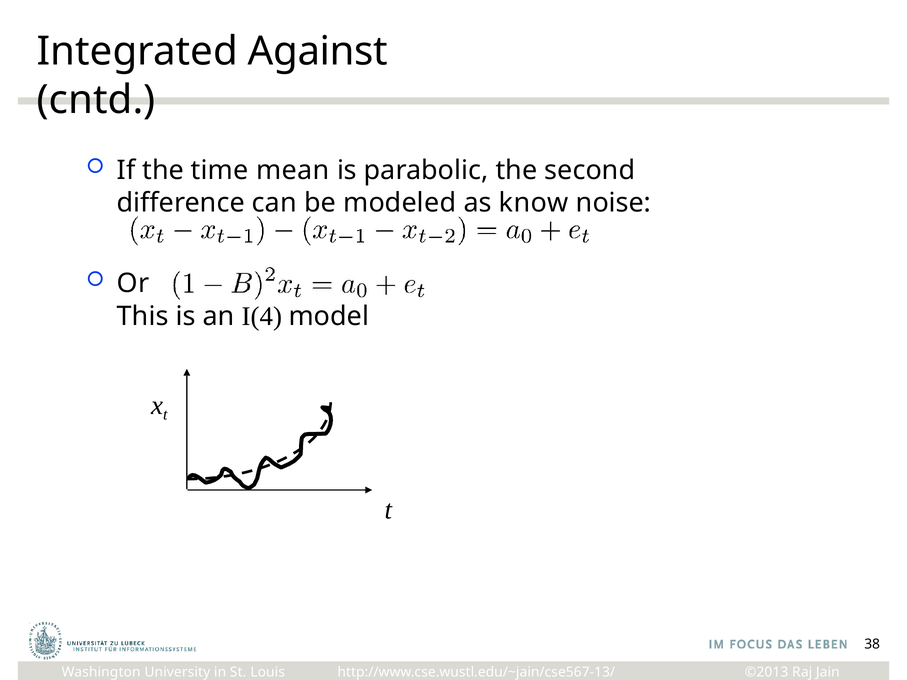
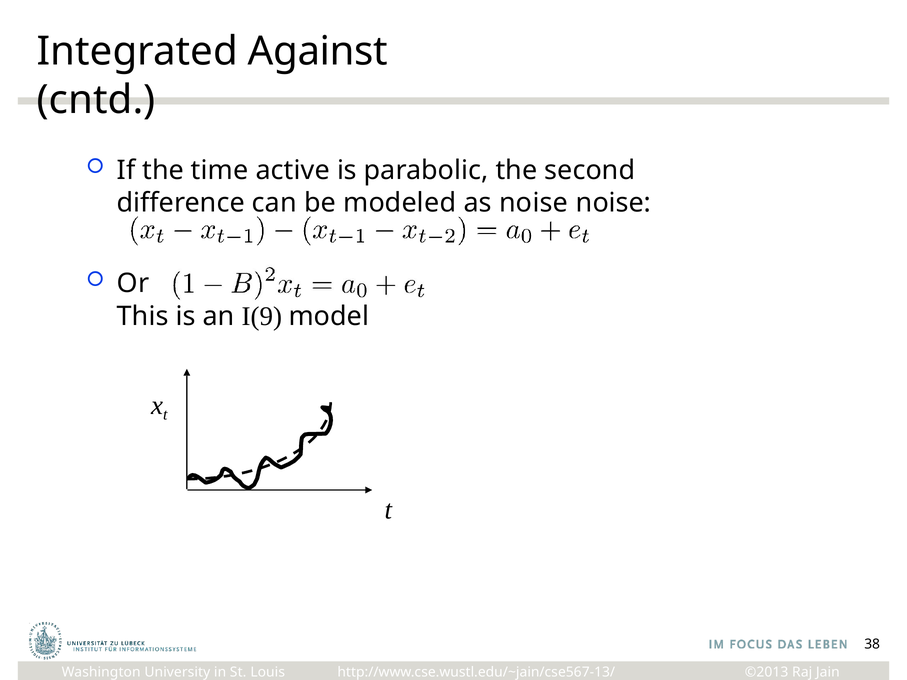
mean: mean -> active (293, 170)
as know: know -> noise (534, 203)
I(4: I(4 -> I(9 (262, 316)
